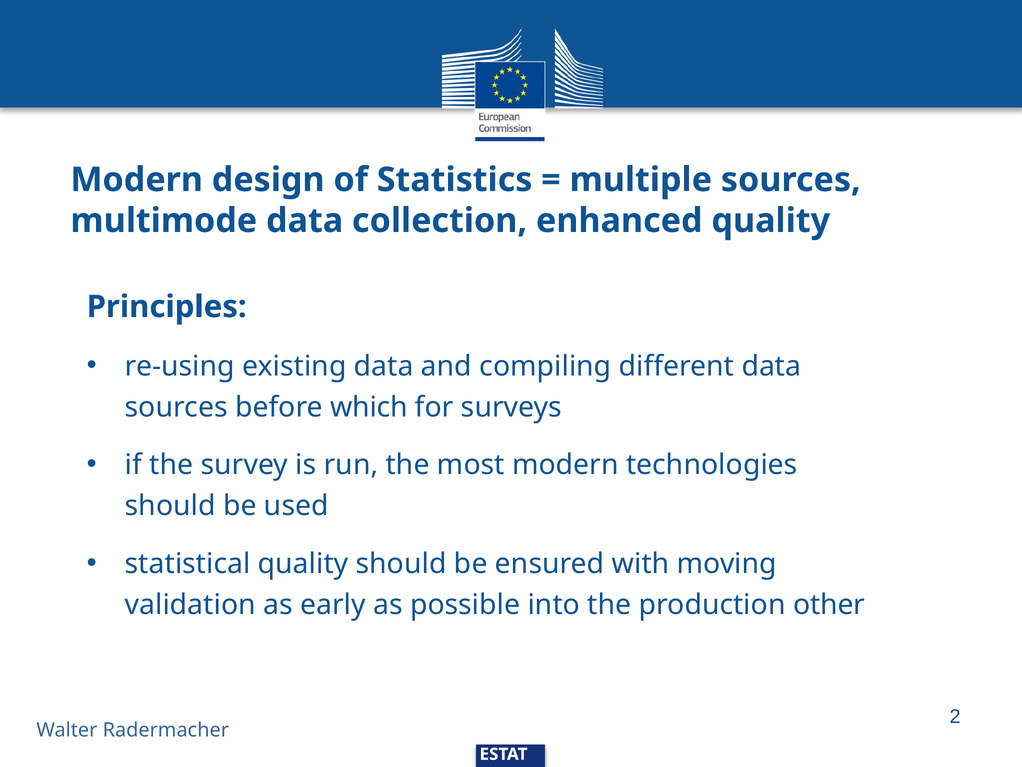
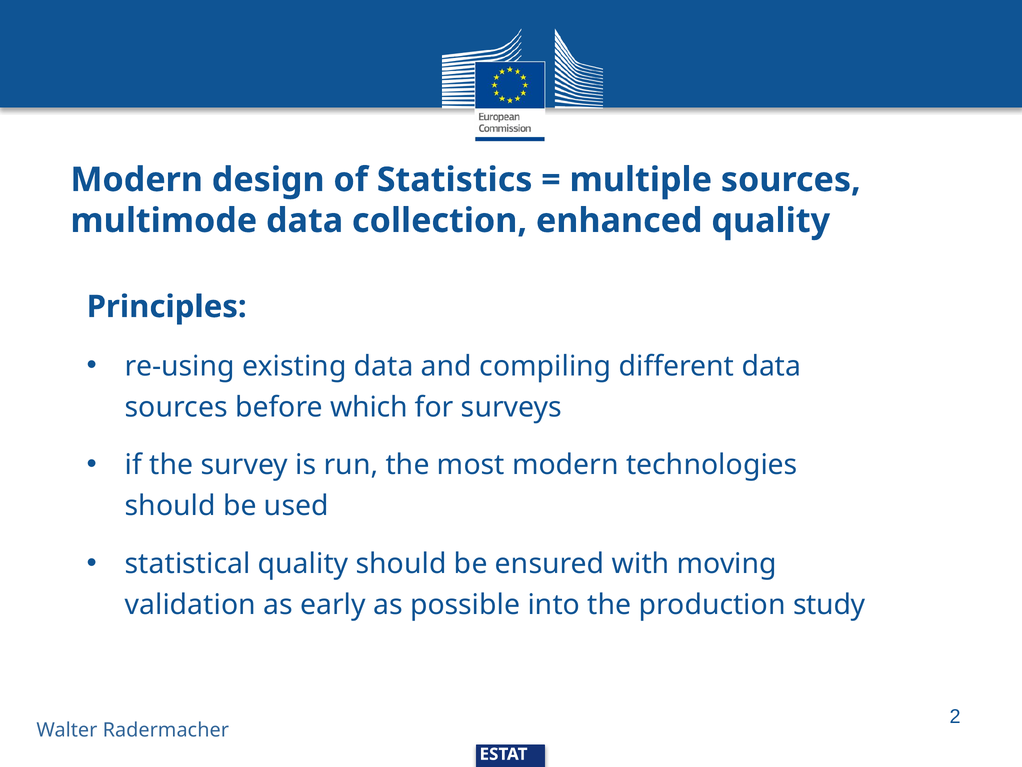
other: other -> study (829, 604)
